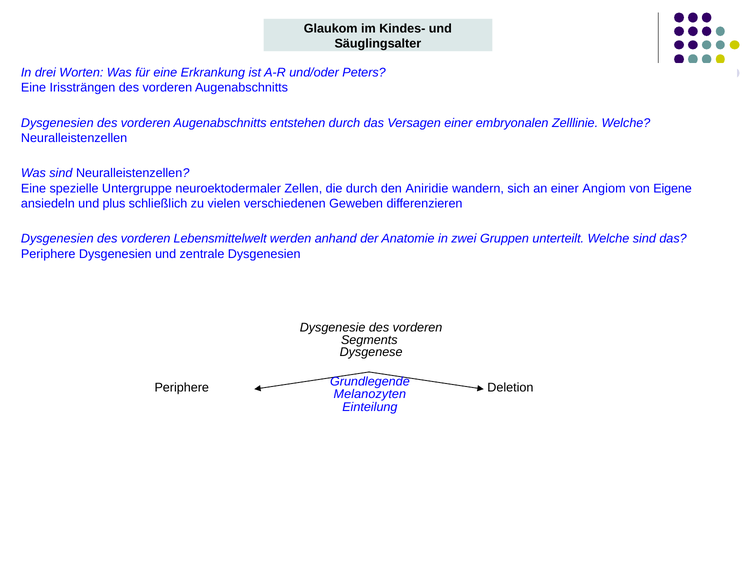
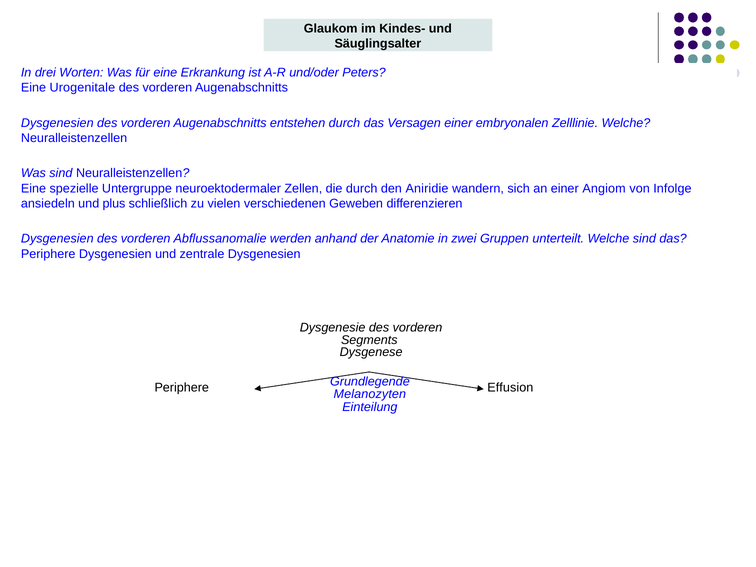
Irissträngen: Irissträngen -> Urogenitale (82, 88)
Eigene: Eigene -> Infolge (672, 188)
Lebensmittelwelt: Lebensmittelwelt -> Abflussanomalie (220, 239)
Deletion: Deletion -> Effusion (510, 388)
